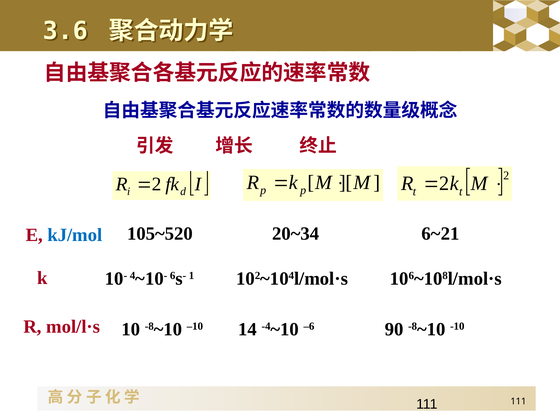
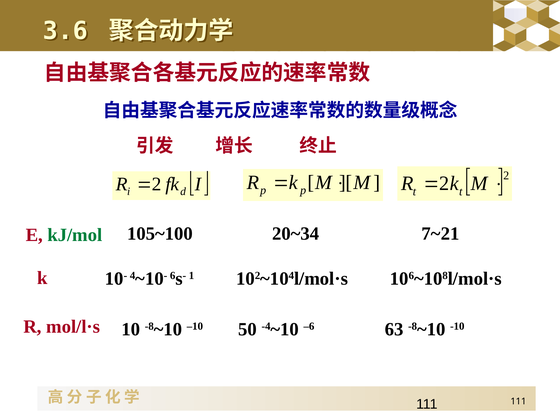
105~520: 105~520 -> 105~100 (160, 234)
6~21: 6~21 -> 7~21 (441, 234)
kJ/mol colour: blue -> green (75, 235)
14: 14 -> 50 (248, 329)
90: 90 -> 63 (394, 329)
